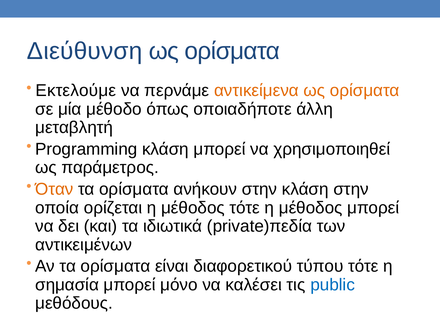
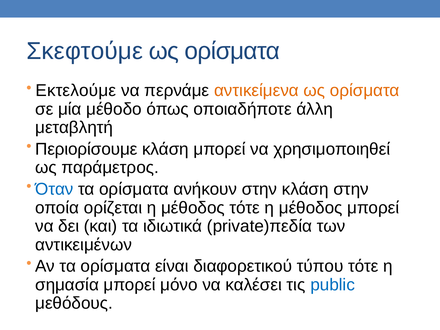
Διεύθυνση: Διεύθυνση -> Σκεφτούμε (85, 51)
Programming: Programming -> Περιορίσουμε (86, 149)
Όταν colour: orange -> blue (54, 189)
